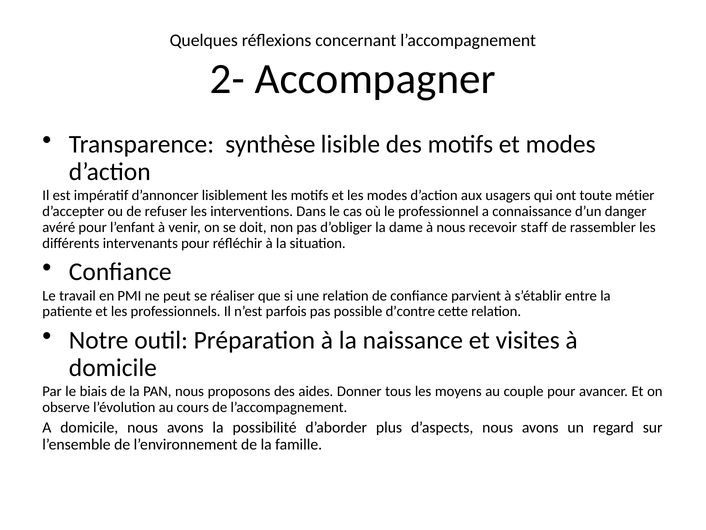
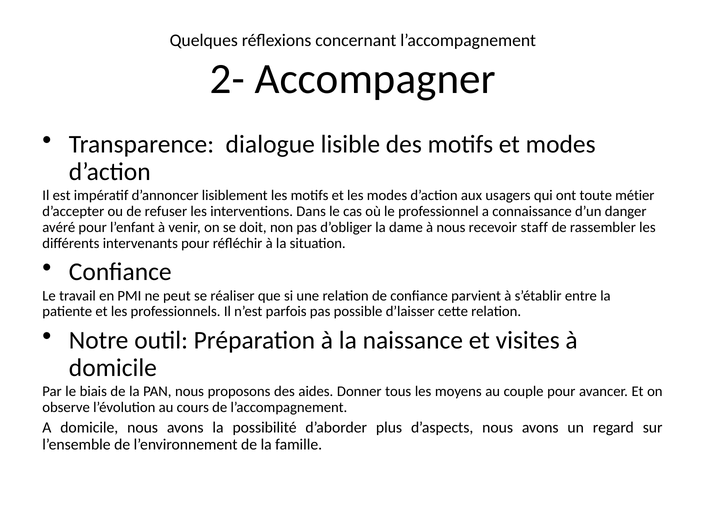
synthèse: synthèse -> dialogue (270, 144)
d’contre: d’contre -> d’laisser (410, 311)
